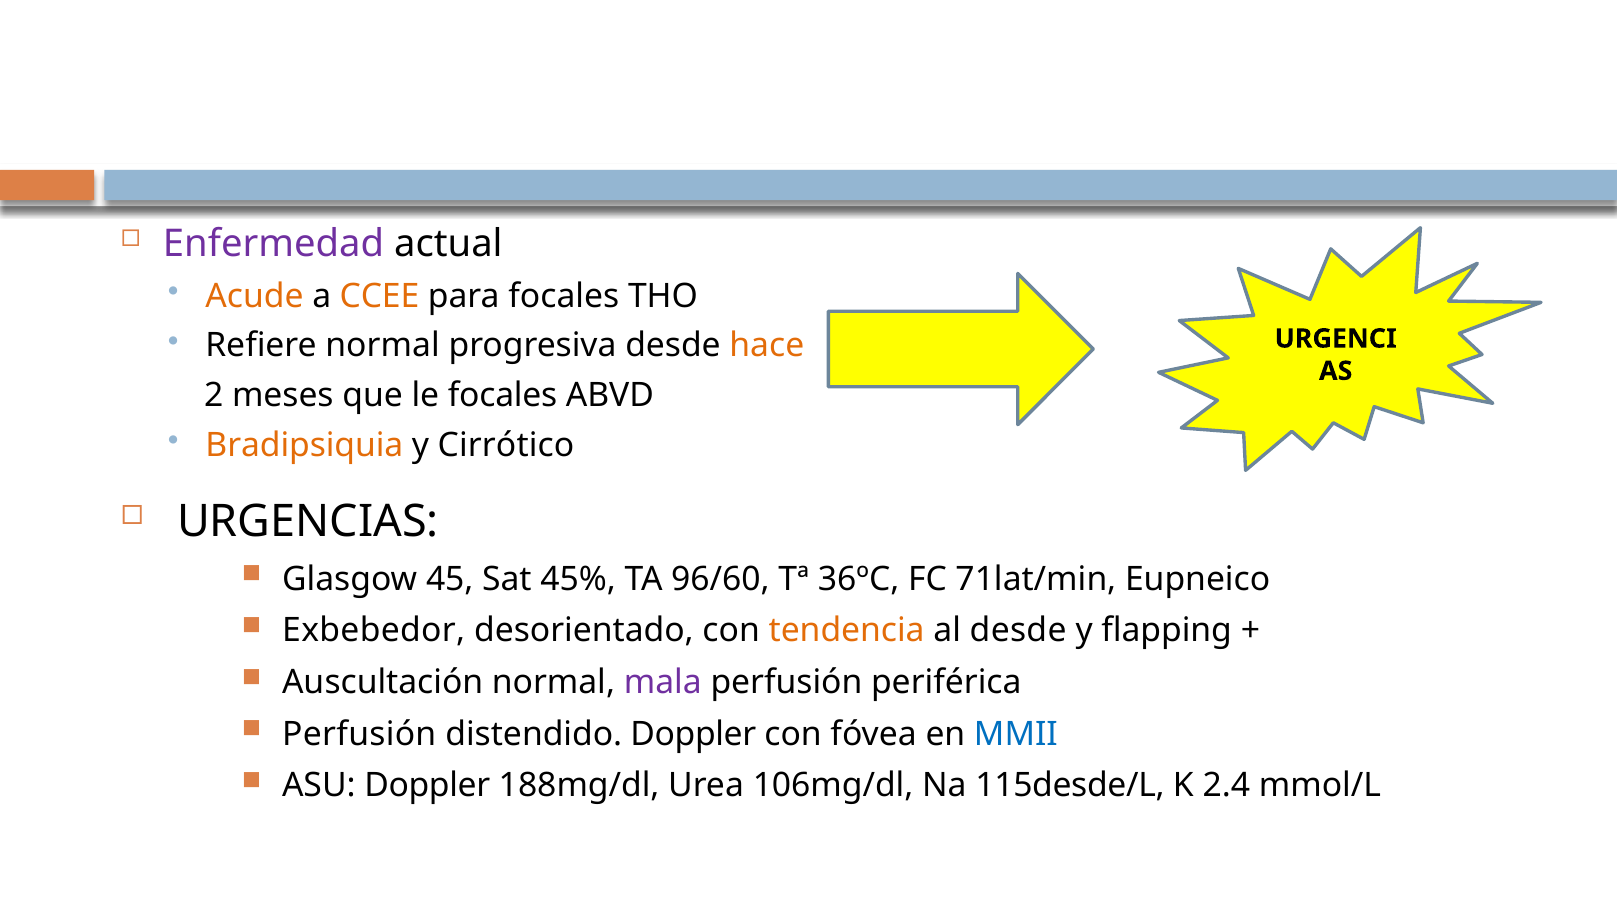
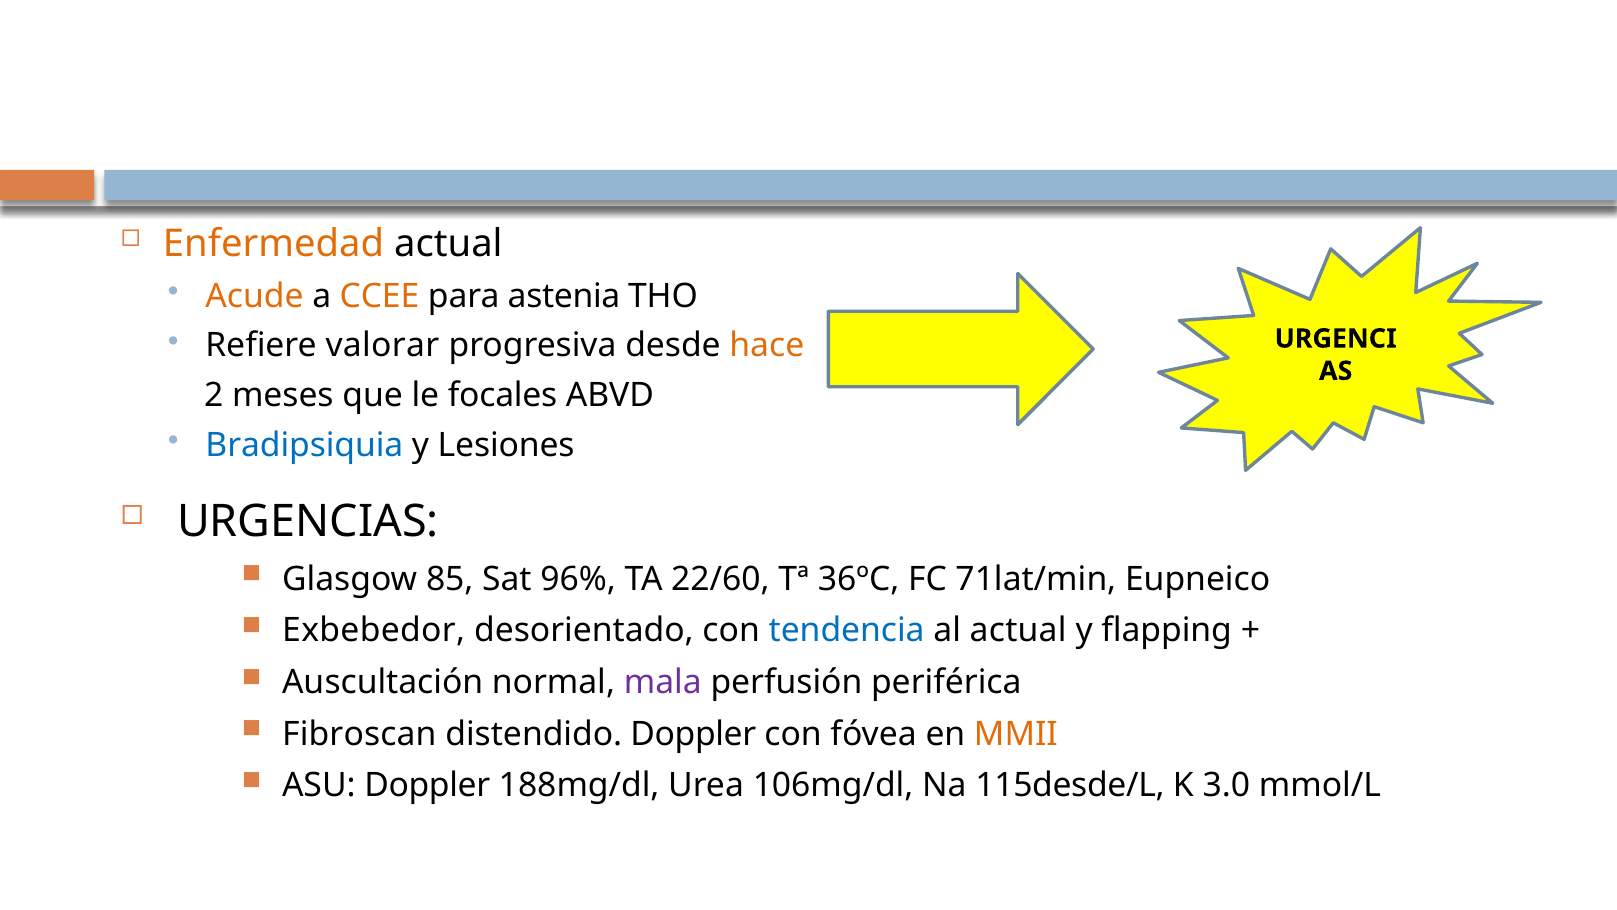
Enfermedad colour: purple -> orange (274, 244)
para focales: focales -> astenia (564, 296)
Refiere normal: normal -> valorar (382, 346)
Bradipsiquia colour: orange -> blue (304, 445)
Cirrótico: Cirrótico -> Lesiones (506, 445)
45: 45 -> 85 (450, 579)
45%: 45% -> 96% (578, 579)
96/60: 96/60 -> 22/60 (720, 579)
tendencia colour: orange -> blue (847, 630)
al desde: desde -> actual (1018, 630)
Perfusión: Perfusión -> Fibroscan (359, 734)
MMII colour: blue -> orange (1016, 734)
2.4: 2.4 -> 3.0 (1226, 785)
